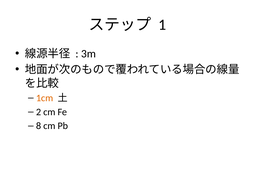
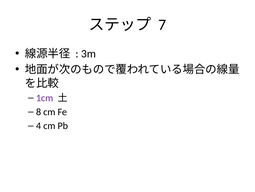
1: 1 -> 7 (162, 25)
1cm colour: orange -> purple (45, 98)
2: 2 -> 8 (39, 112)
8: 8 -> 4 (39, 125)
